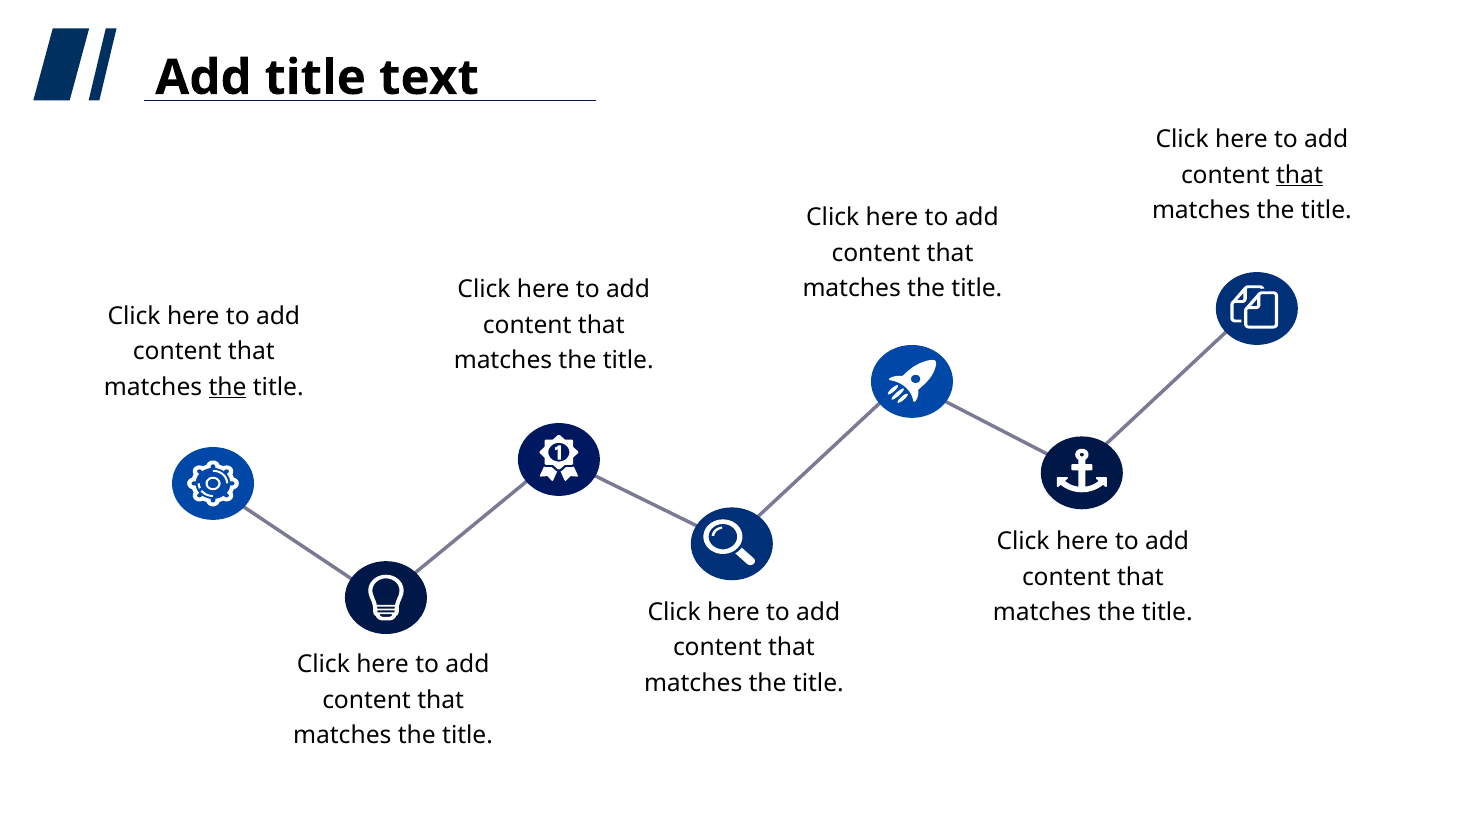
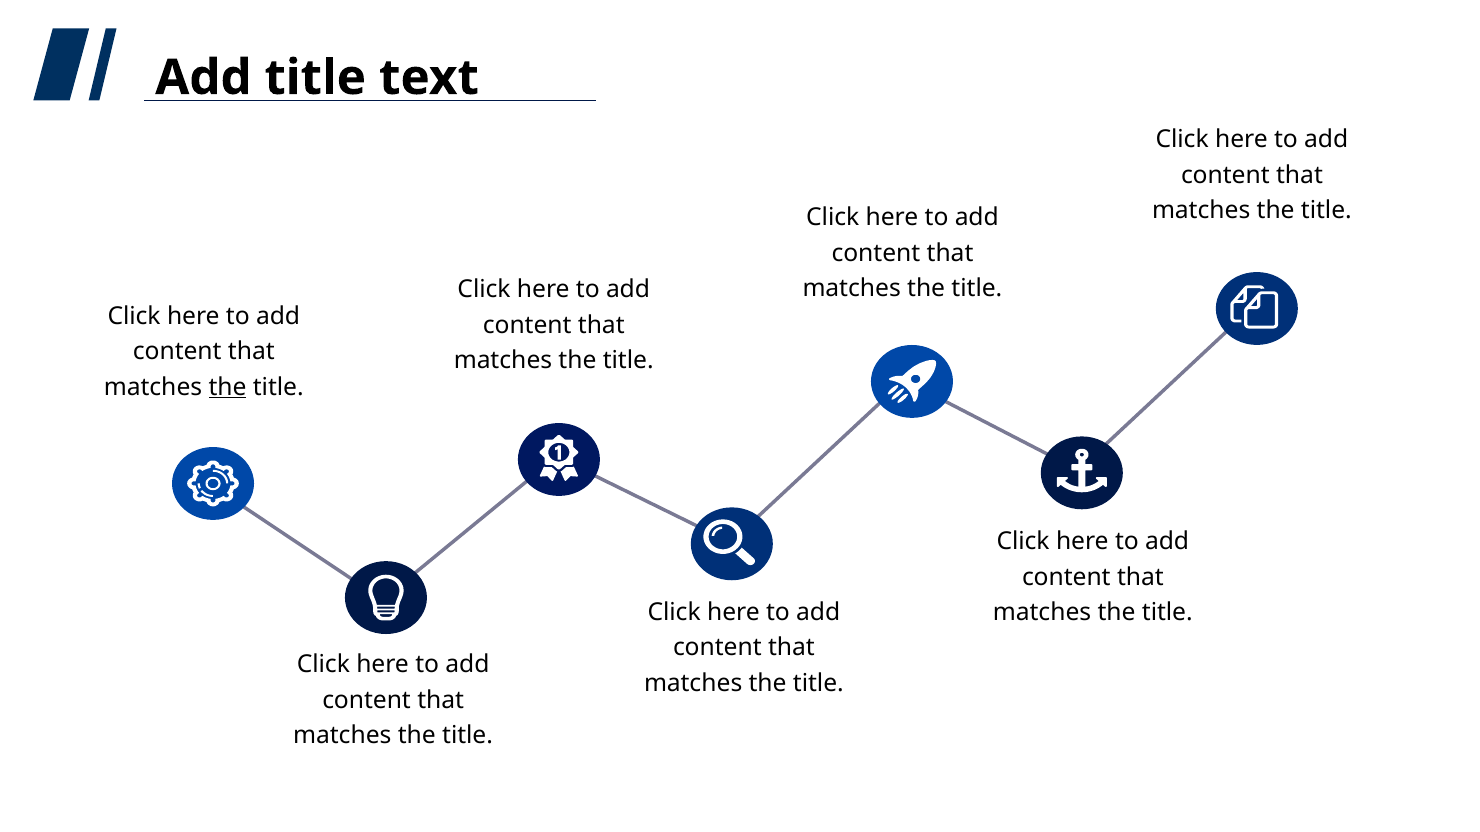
that underline: present -> none (1300, 175)
